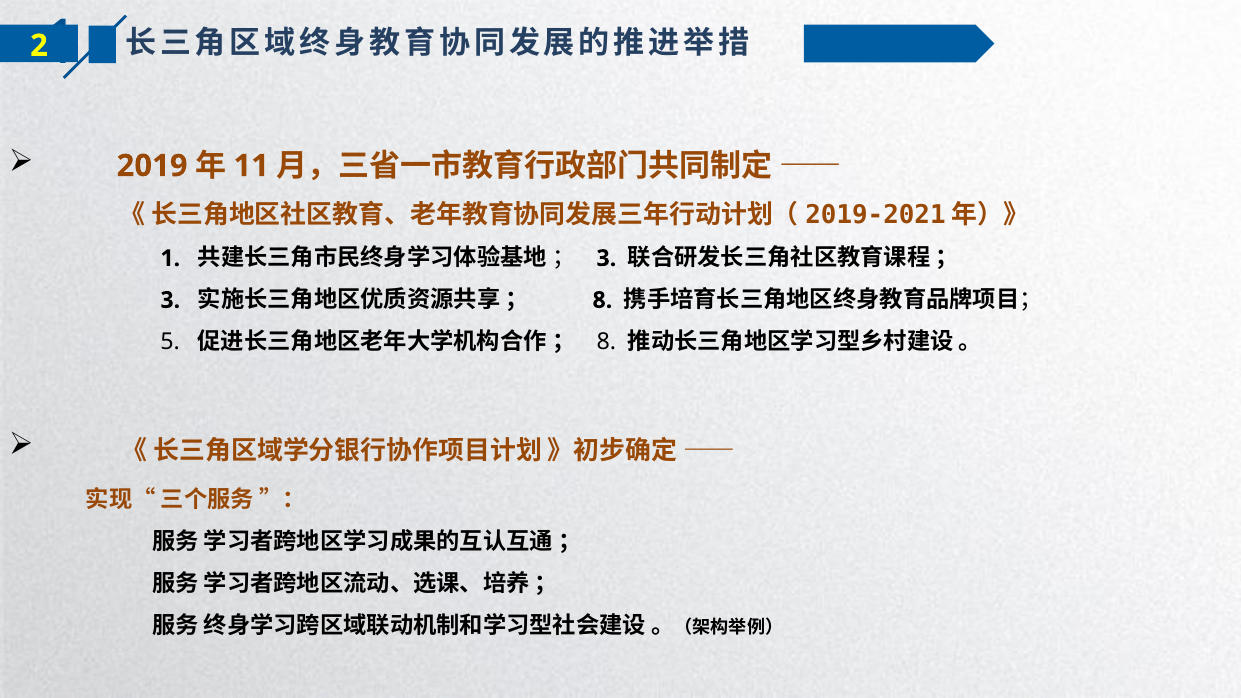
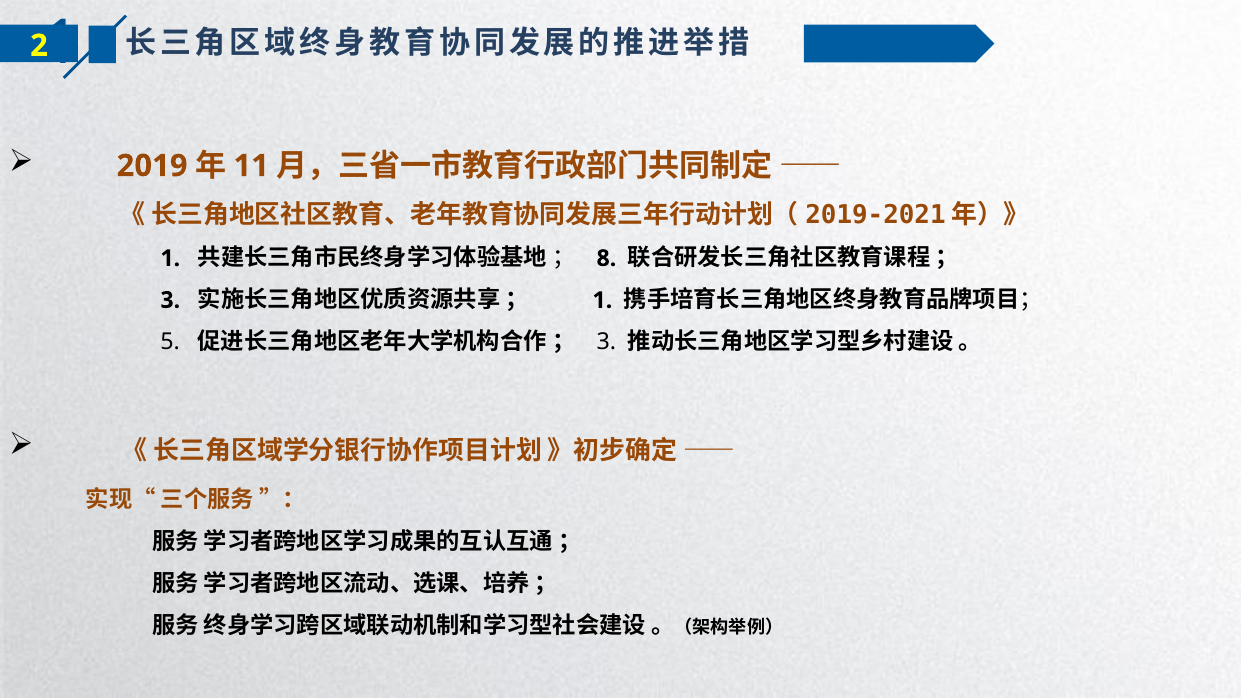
3: 3 -> 8 (606, 258)
8: 8 -> 1 (602, 300)
8: 8 -> 3 (606, 342)
